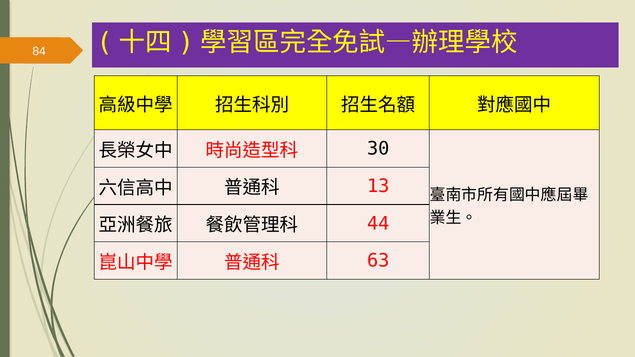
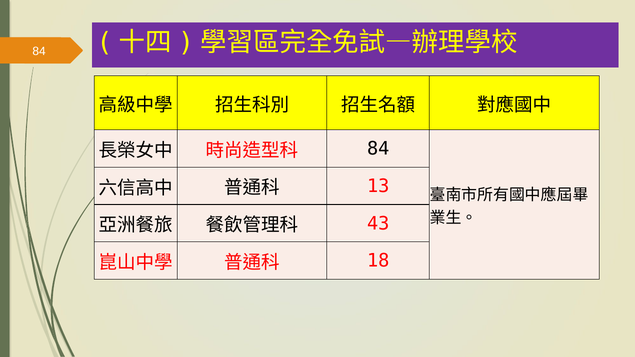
30: 30 -> 84 (378, 149)
44: 44 -> 43 (378, 224)
63: 63 -> 18 (378, 261)
